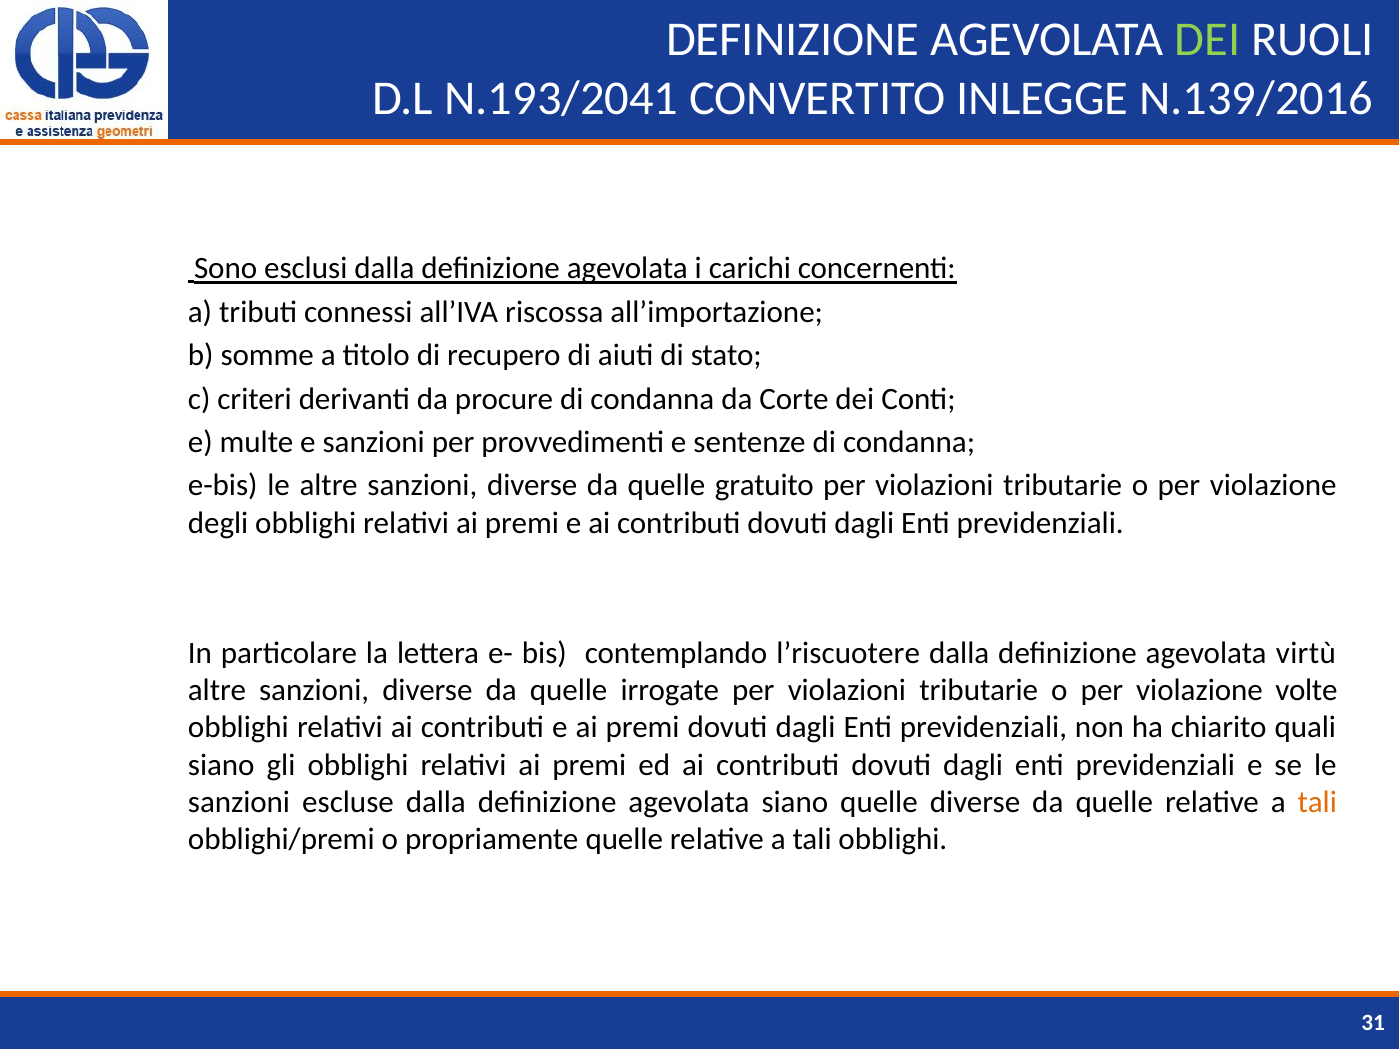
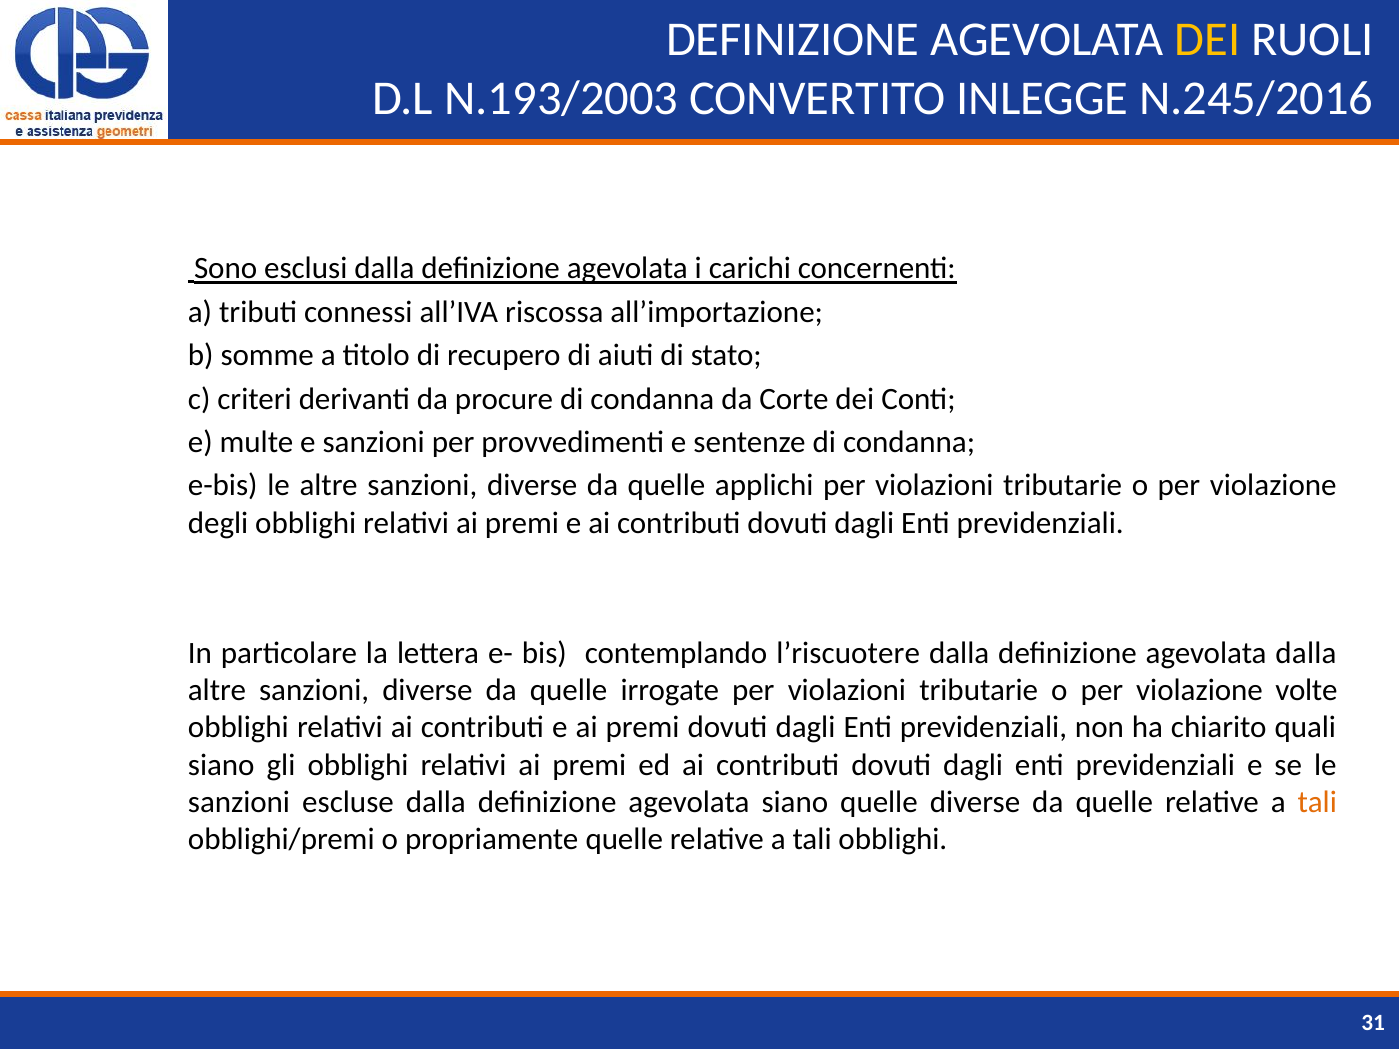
DEI colour: light green -> yellow (1208, 40)
N.193/2041: N.193/2041 -> N.193/2003 (561, 98)
N.139/2016: N.139/2016 -> N.245/2016 (1256, 98)
gratuito: gratuito -> applichi (764, 486)
agevolata virtù: virtù -> dalla (1306, 653)
